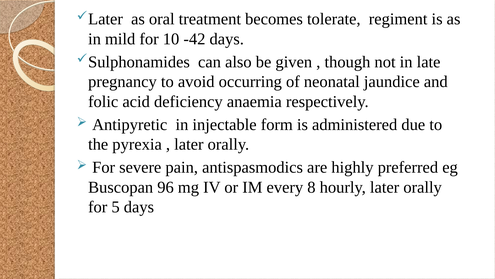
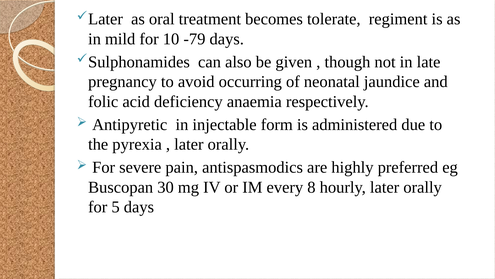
-42: -42 -> -79 (194, 39)
96: 96 -> 30 (166, 187)
